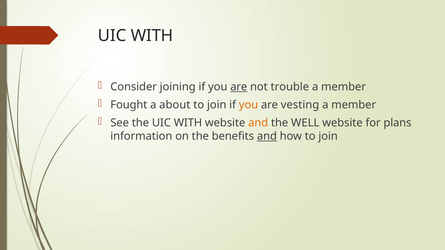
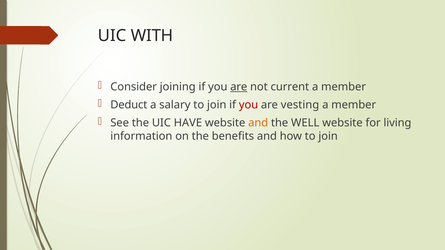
trouble: trouble -> current (290, 87)
Fought: Fought -> Deduct (129, 105)
about: about -> salary (175, 105)
you colour: orange -> red (248, 105)
the UIC WITH: WITH -> HAVE (188, 123)
plans: plans -> living (397, 123)
and underline: present -> none (267, 136)
